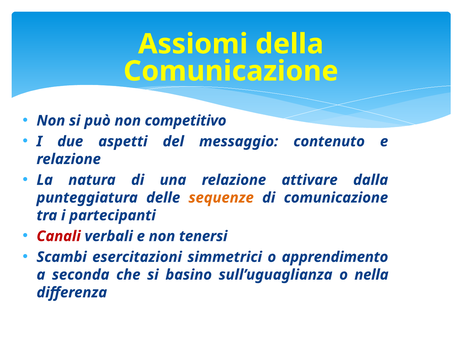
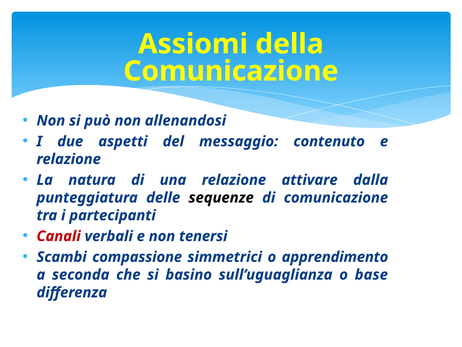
competitivo: competitivo -> allenandosi (185, 120)
sequenze colour: orange -> black (221, 197)
esercitazioni: esercitazioni -> compassione (137, 257)
nella: nella -> base (371, 274)
